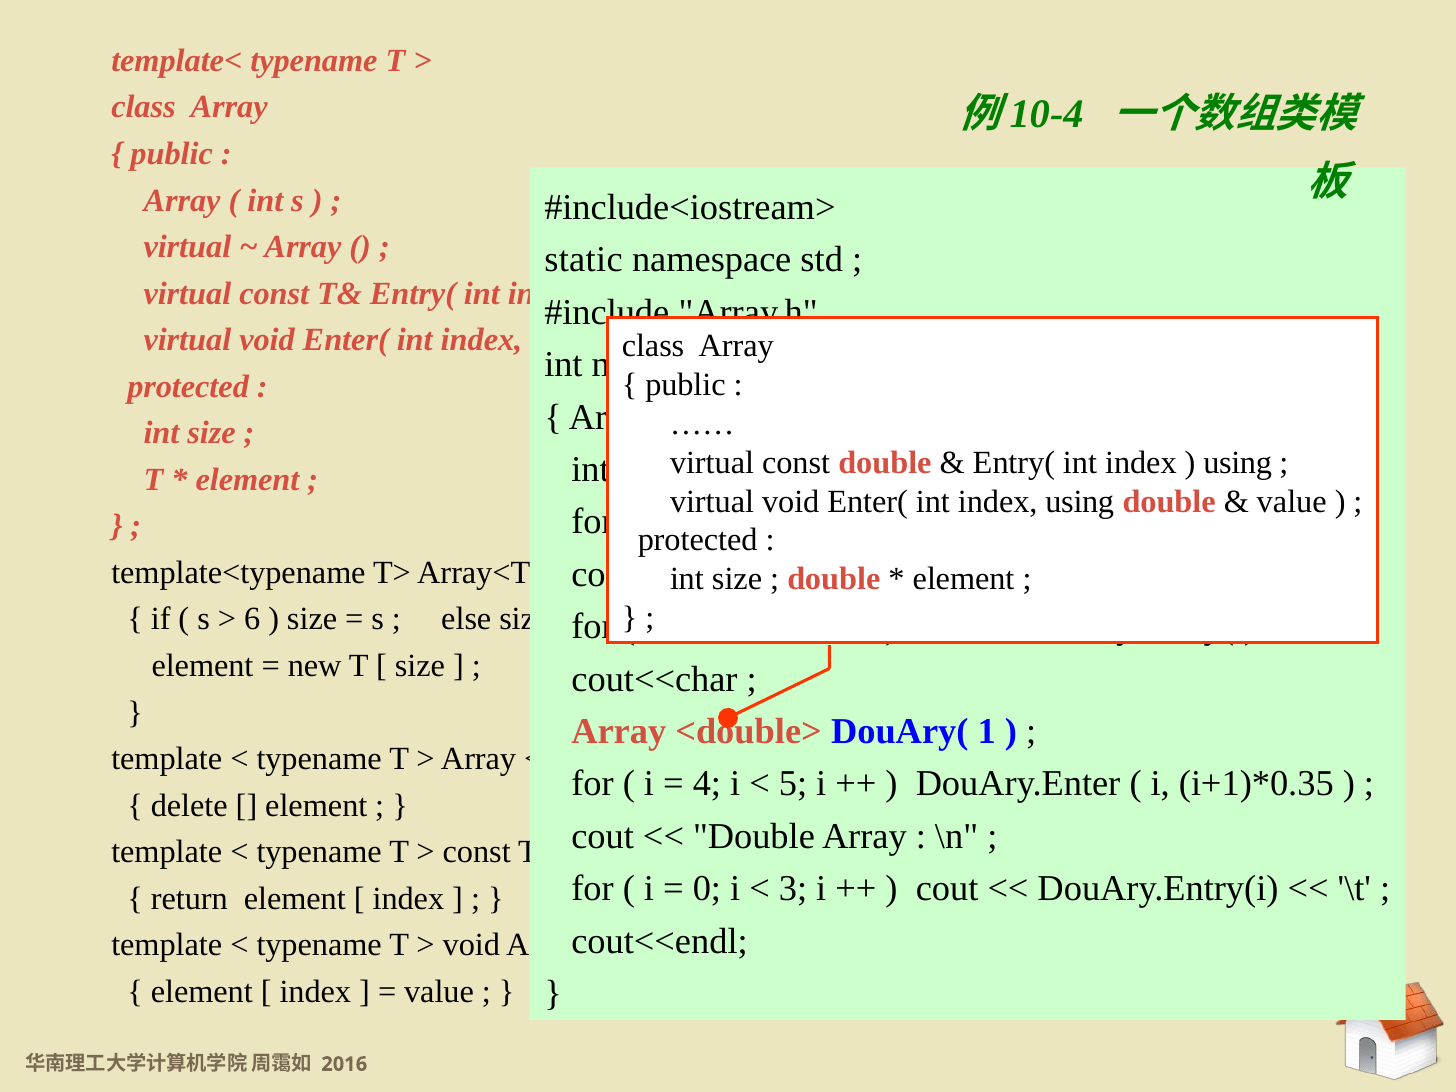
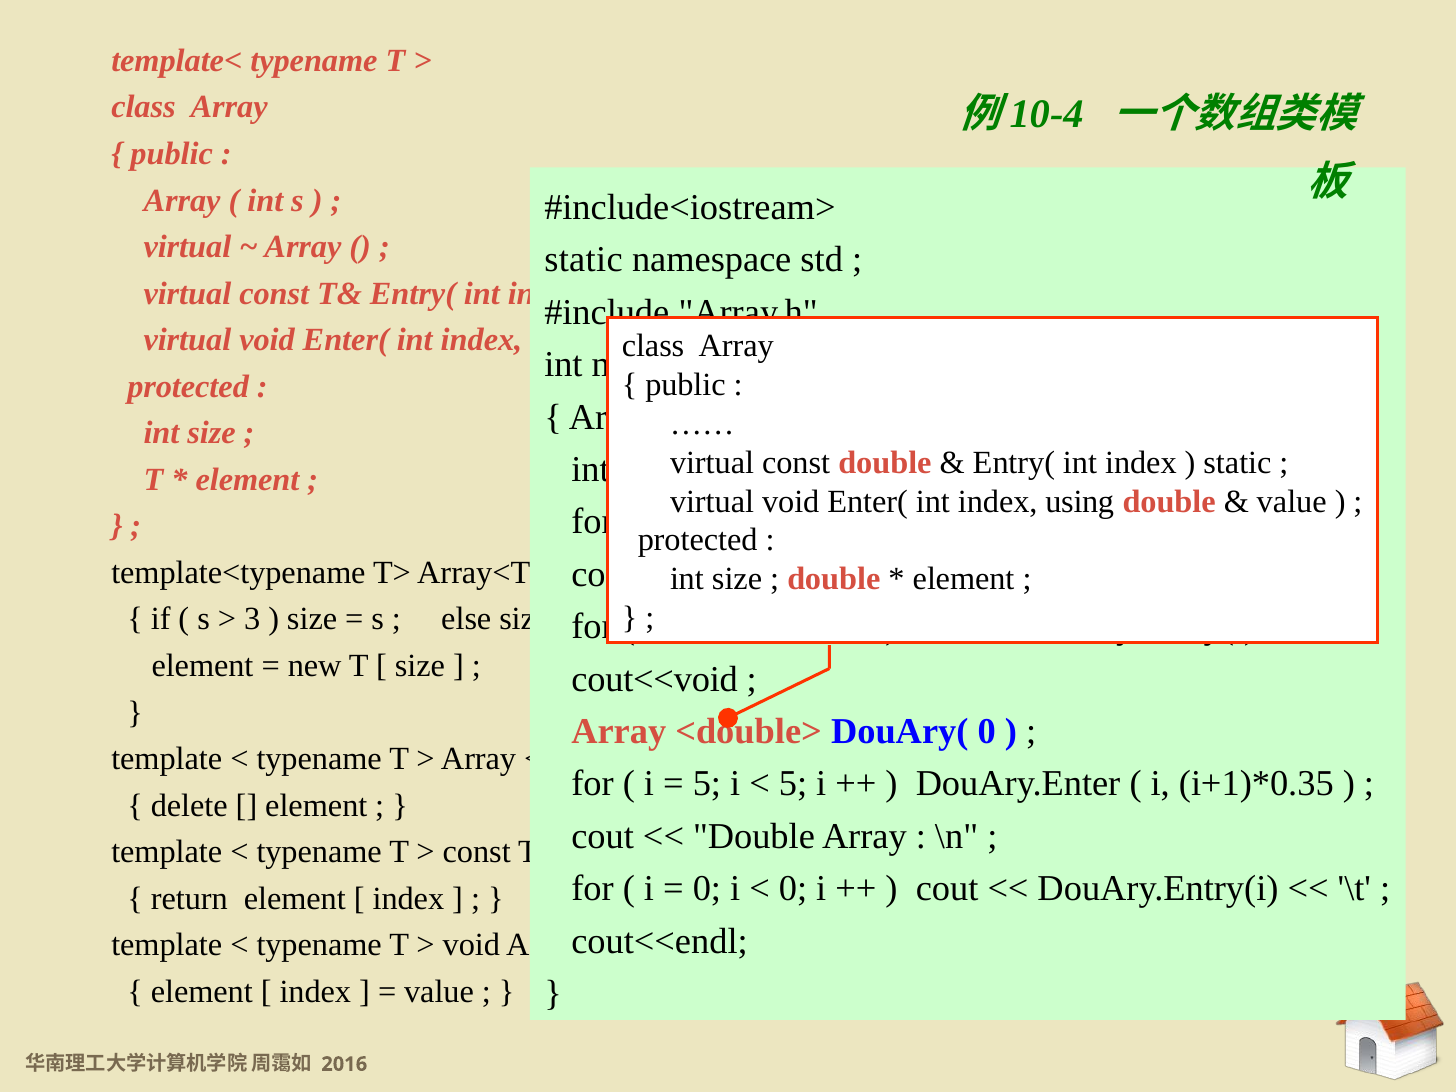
using: using -> static (1237, 463)
6: 6 -> 3 (252, 619)
cout<<char: cout<<char -> cout<<void (655, 679)
DouAry( 1: 1 -> 0 (987, 731)
4: 4 -> 5 (707, 784)
3: 3 -> 0 (793, 889)
